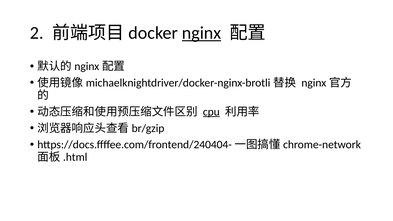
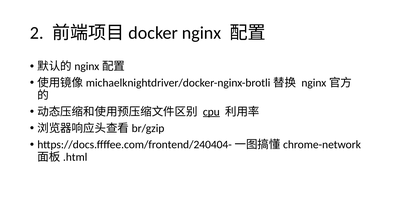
nginx underline: present -> none (202, 33)
